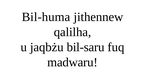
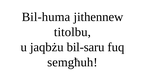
qalilha: qalilha -> titolbu (72, 32)
madwaru: madwaru -> semgħuh (72, 62)
